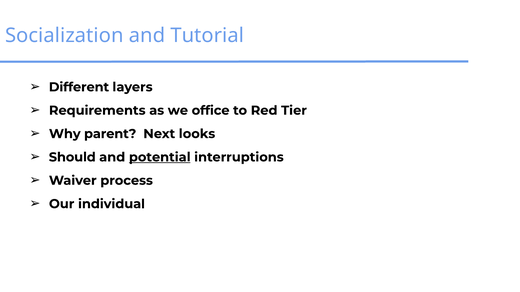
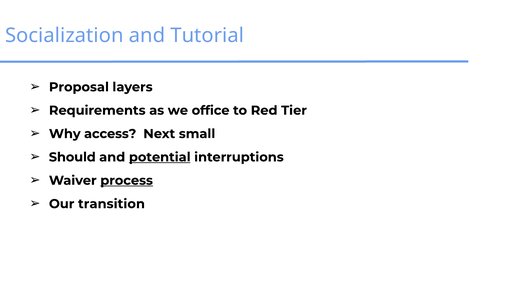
Different: Different -> Proposal (79, 87)
parent: parent -> access (110, 134)
looks: looks -> small (197, 134)
process underline: none -> present (127, 181)
individual: individual -> transition (112, 204)
